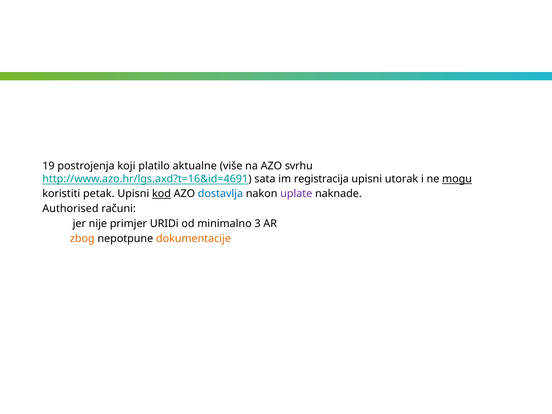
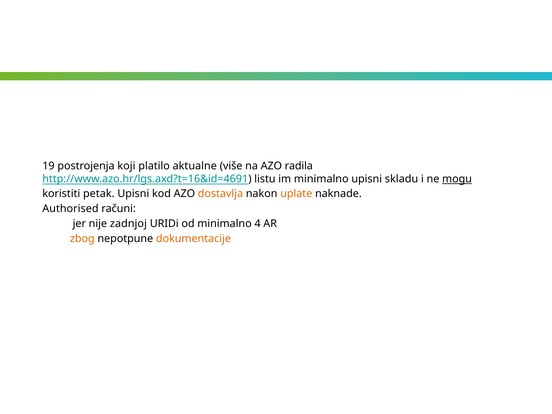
svrhu: svrhu -> radila (299, 166)
sata: sata -> listu (265, 179)
im registracija: registracija -> minimalno (321, 179)
utorak: utorak -> skladu (402, 179)
kod underline: present -> none (161, 194)
dostavlja colour: blue -> orange (220, 194)
uplate colour: purple -> orange (296, 194)
primjer: primjer -> zadnjoj (128, 224)
3: 3 -> 4 (258, 224)
